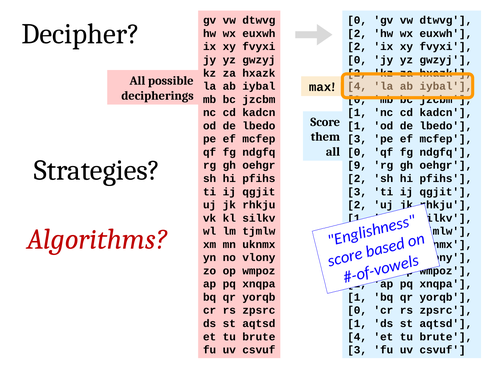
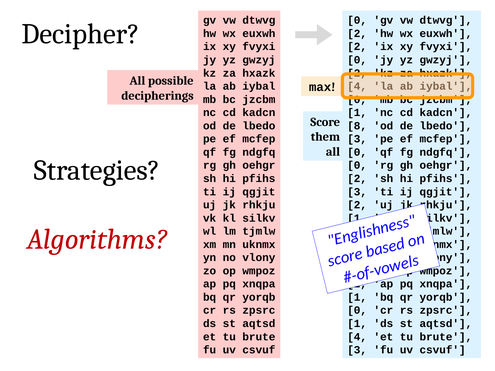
1: 1 -> 8 (357, 126)
9: 9 -> 0 (357, 165)
